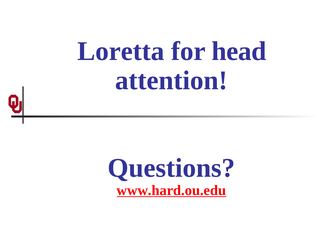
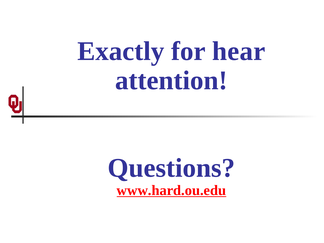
Loretta: Loretta -> Exactly (121, 51)
head: head -> hear (239, 51)
